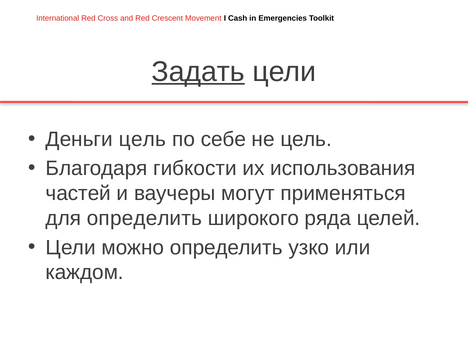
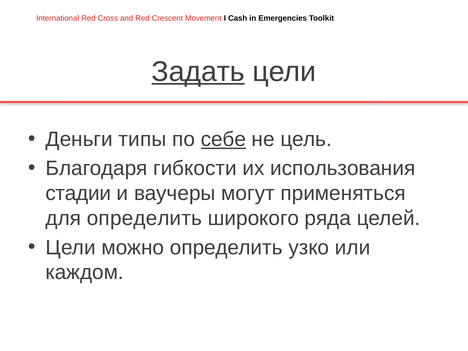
Деньги цель: цель -> типы (142, 139)
себе underline: none -> present (223, 139)
частей: частей -> стадии (78, 193)
